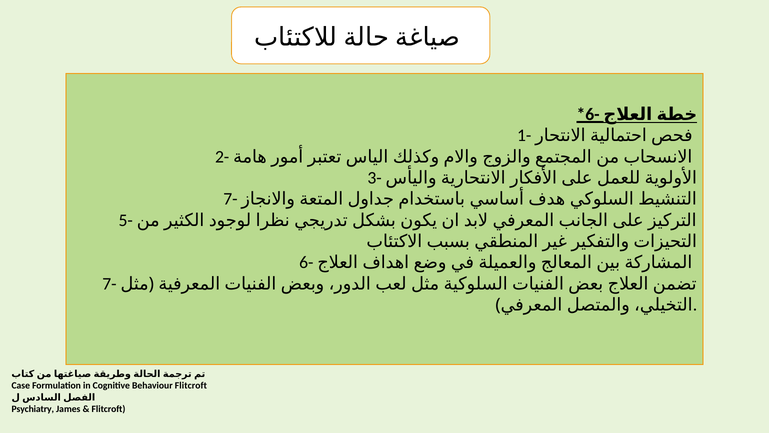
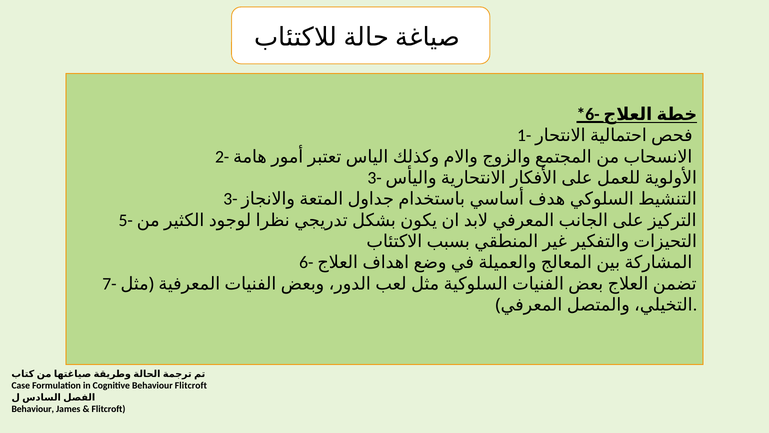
7-: 7- -> 3- (230, 199)
Psychiatry: Psychiatry -> Behaviour (33, 408)
